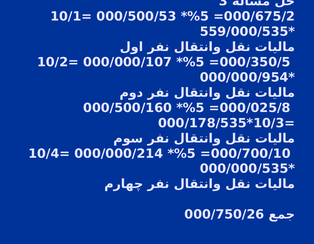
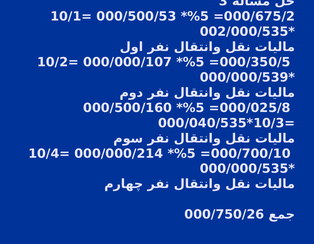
559/000/535: 559/000/535 -> 002/000/535 (244, 32)
000/000/954: 000/000/954 -> 000/000/539 (244, 78)
000/178/535: 000/178/535 -> 000/040/535 (202, 123)
